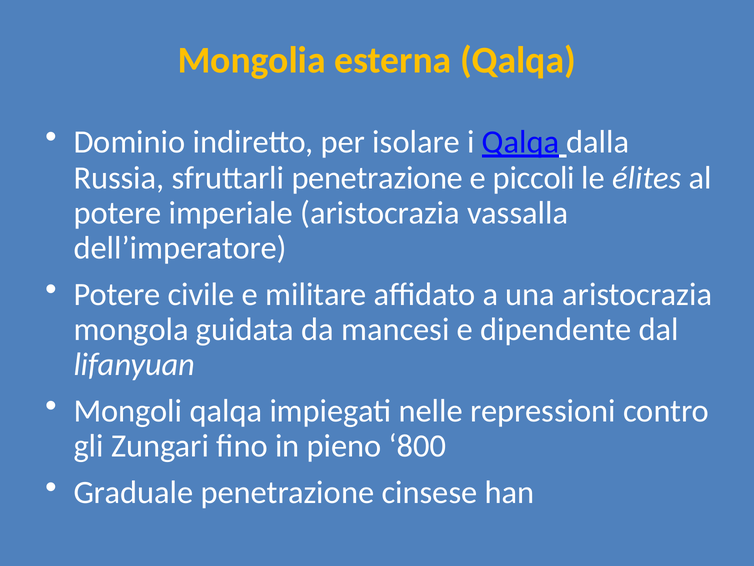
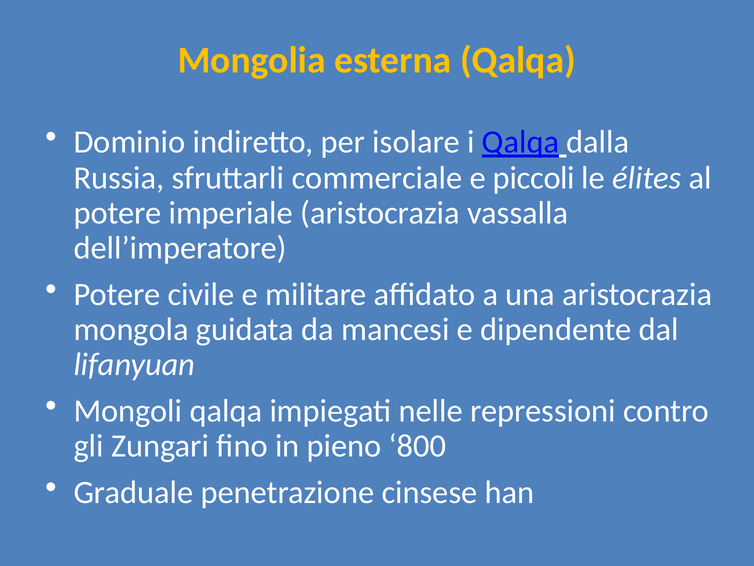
sfruttarli penetrazione: penetrazione -> commerciale (377, 178)
